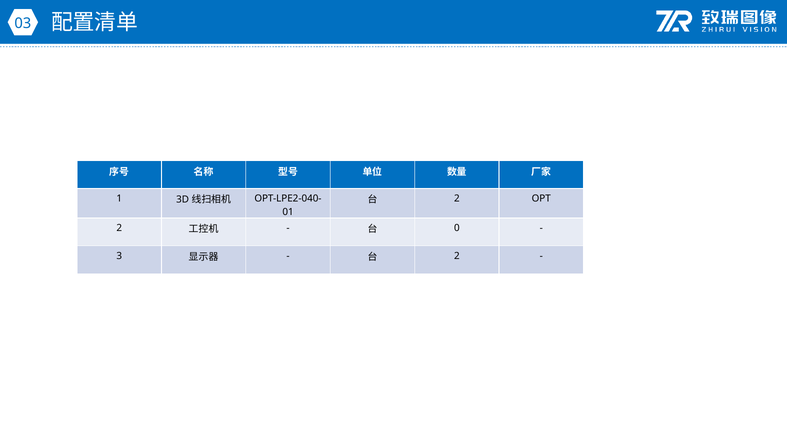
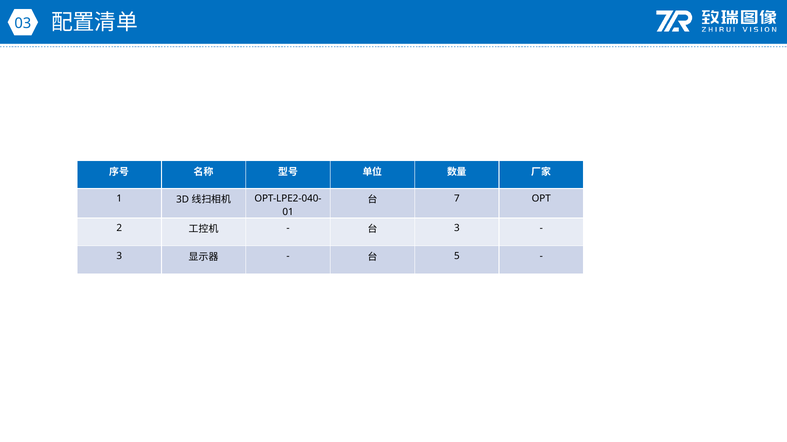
2: 2 -> 7 (457, 199)
0: 0 -> 3 (457, 229)
2: 2 -> 5 (457, 256)
